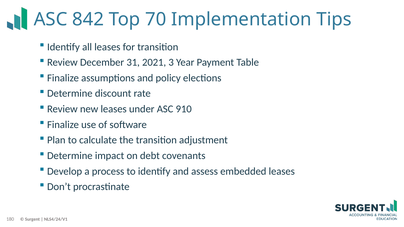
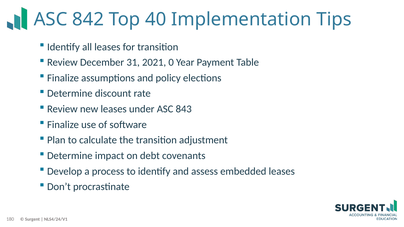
70: 70 -> 40 (156, 19)
3: 3 -> 0 (171, 62)
910: 910 -> 843 (184, 109)
